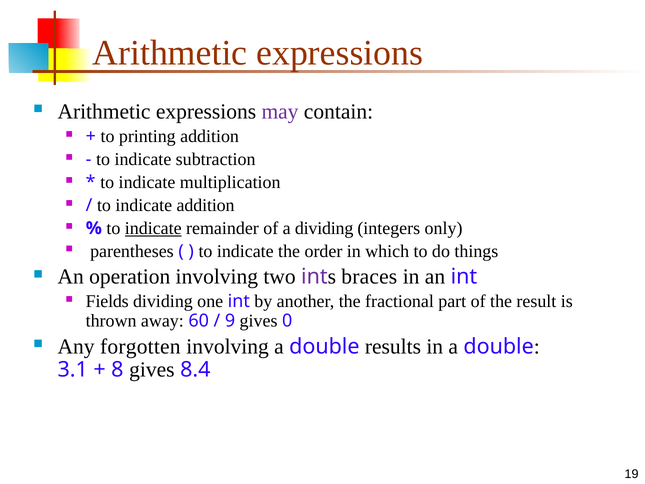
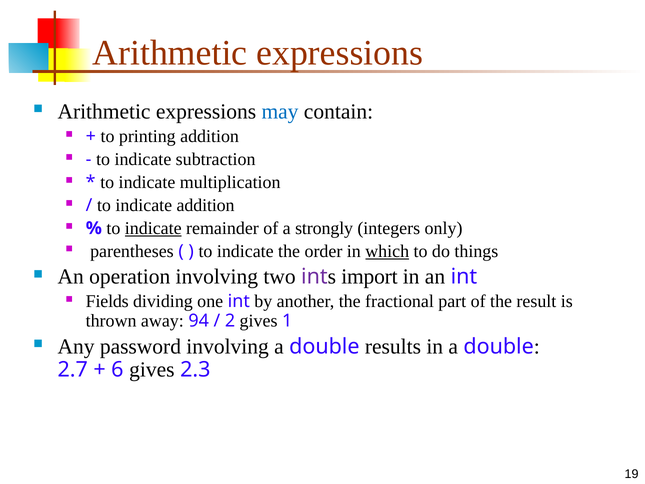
may colour: purple -> blue (280, 111)
a dividing: dividing -> strongly (324, 228)
which underline: none -> present (387, 251)
braces: braces -> import (369, 277)
60: 60 -> 94 (199, 321)
9: 9 -> 2 (230, 321)
0: 0 -> 1 (287, 321)
forgotten: forgotten -> password (140, 346)
3.1: 3.1 -> 2.7 (73, 370)
8: 8 -> 6 (117, 370)
8.4: 8.4 -> 2.3 (195, 370)
